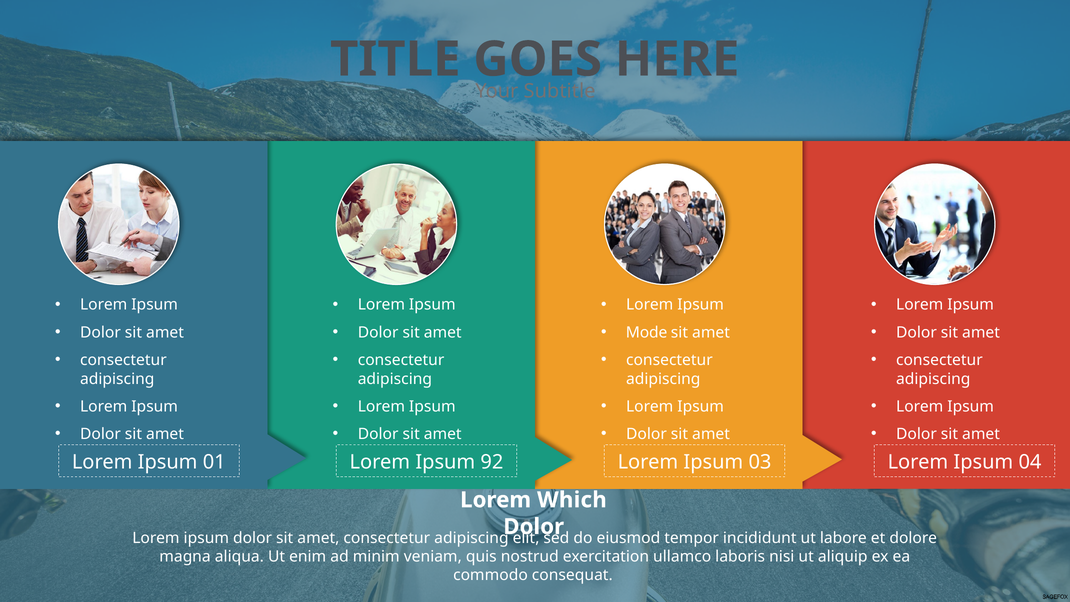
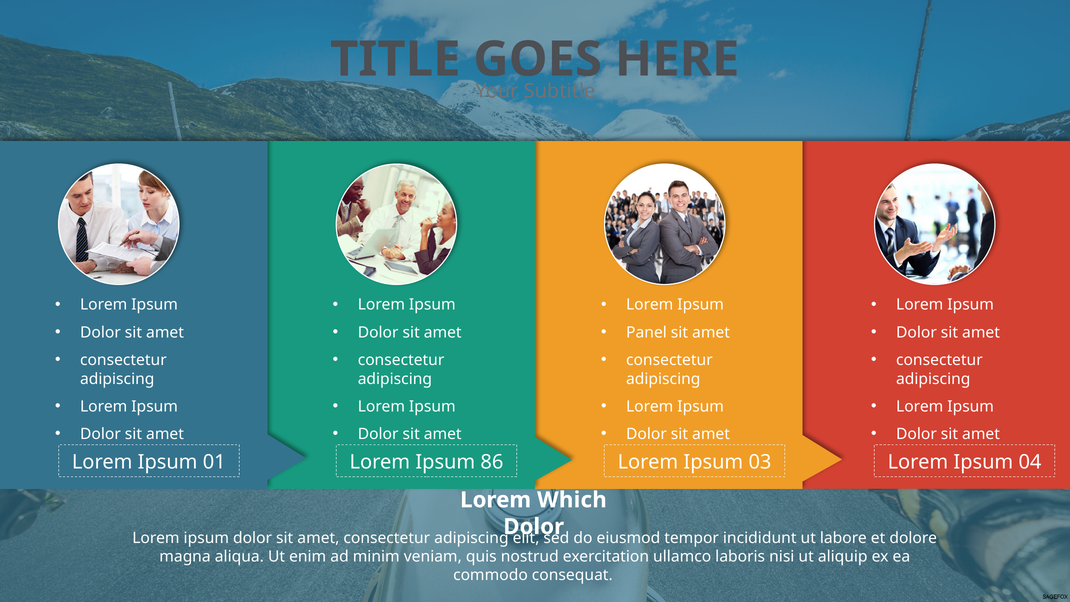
Mode: Mode -> Panel (646, 332)
92: 92 -> 86 (492, 462)
